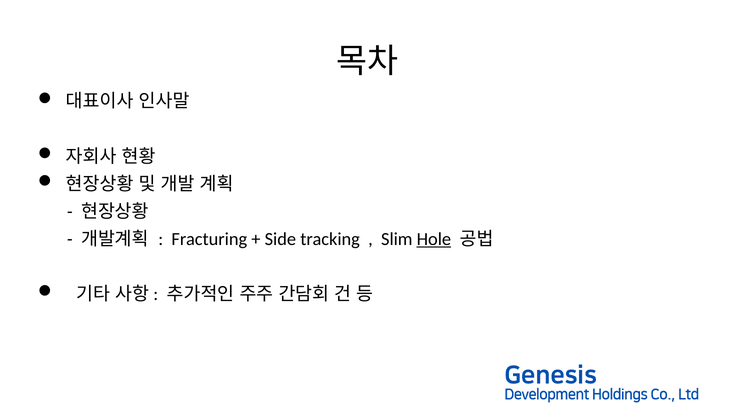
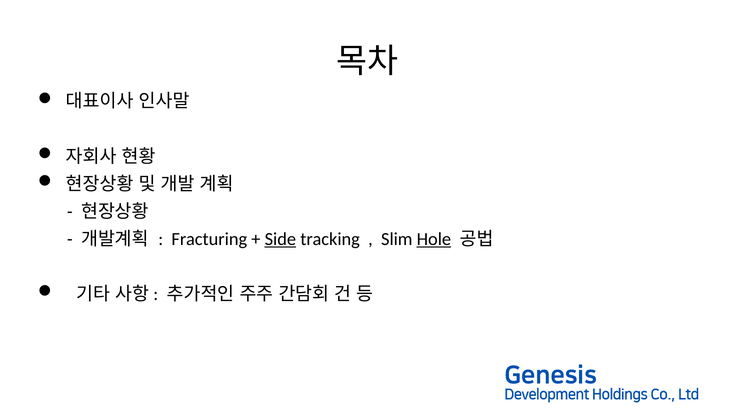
Side underline: none -> present (280, 239)
